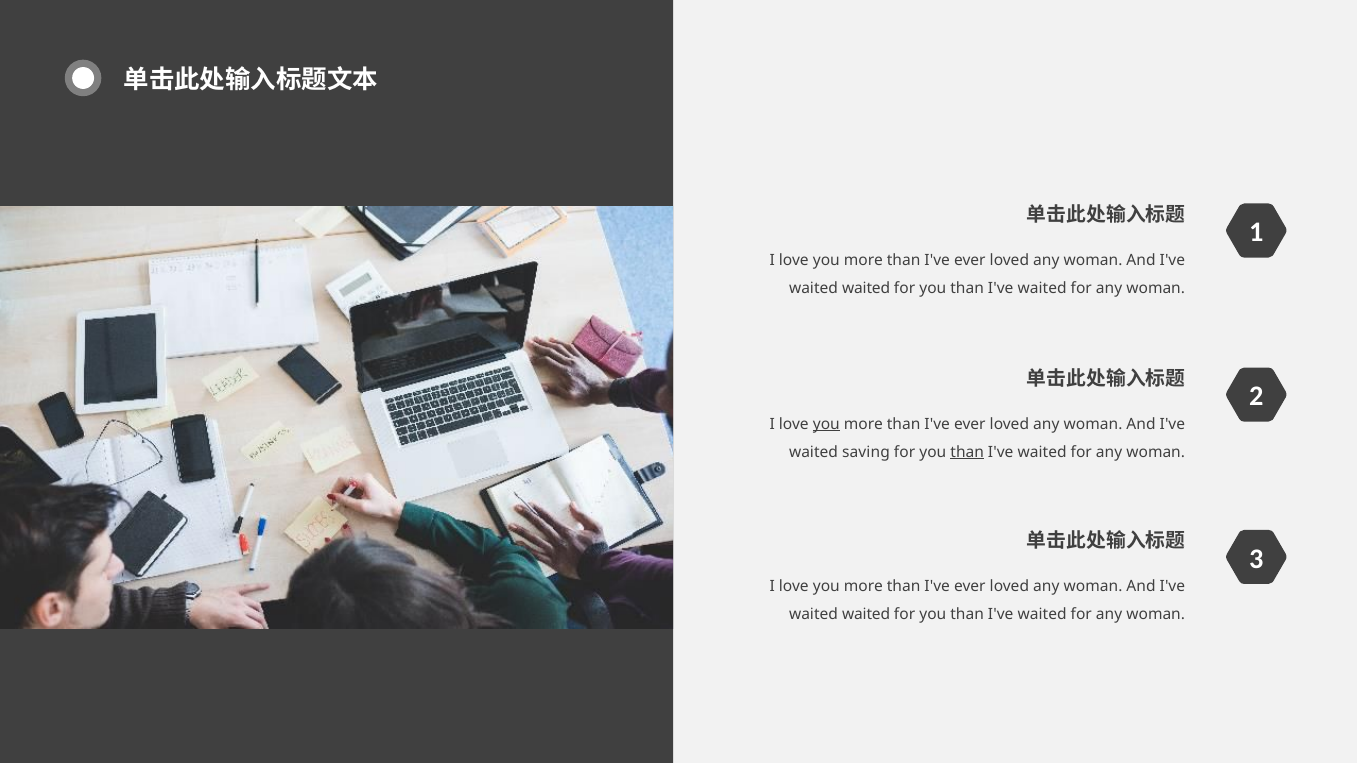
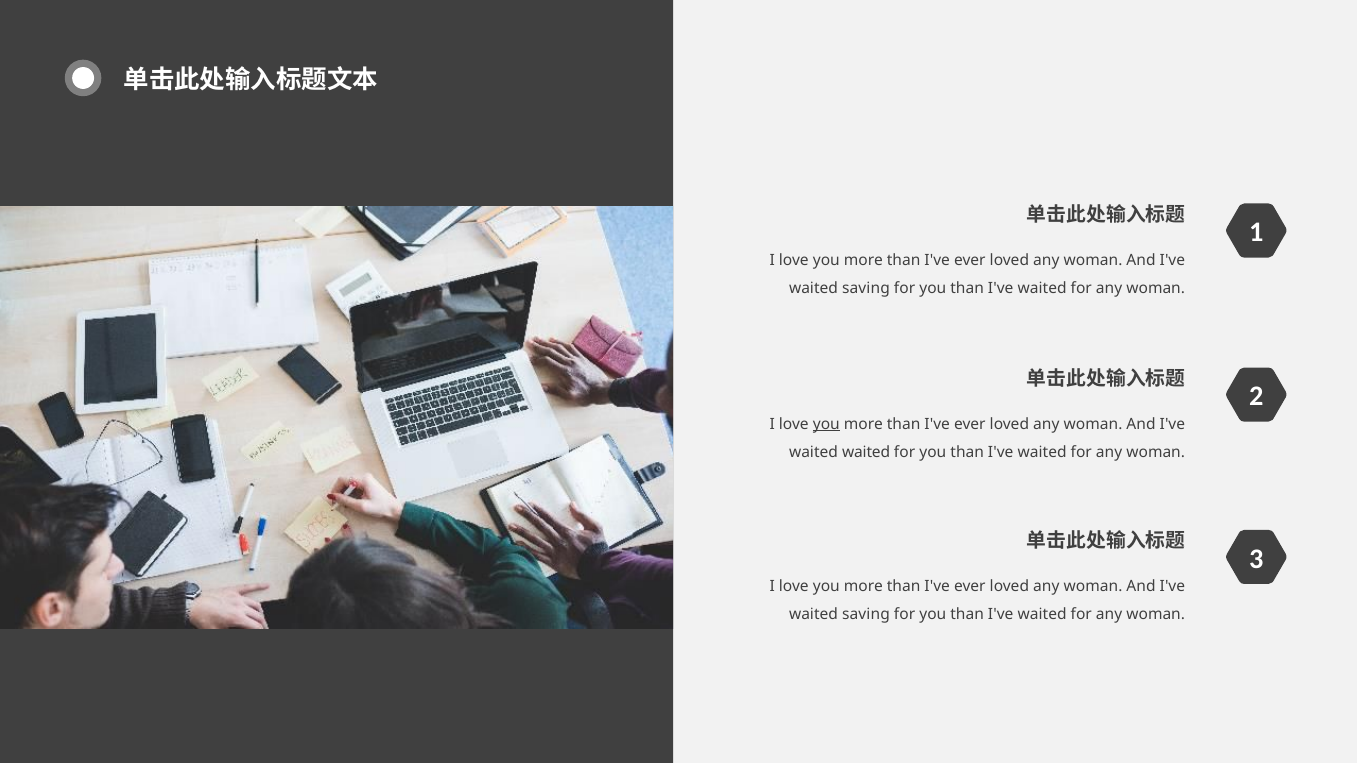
waited: waited -> saving (866, 288)
waited saving: saving -> waited (866, 452)
than underline: present -> none (967, 452)
waited: waited -> saving (866, 615)
